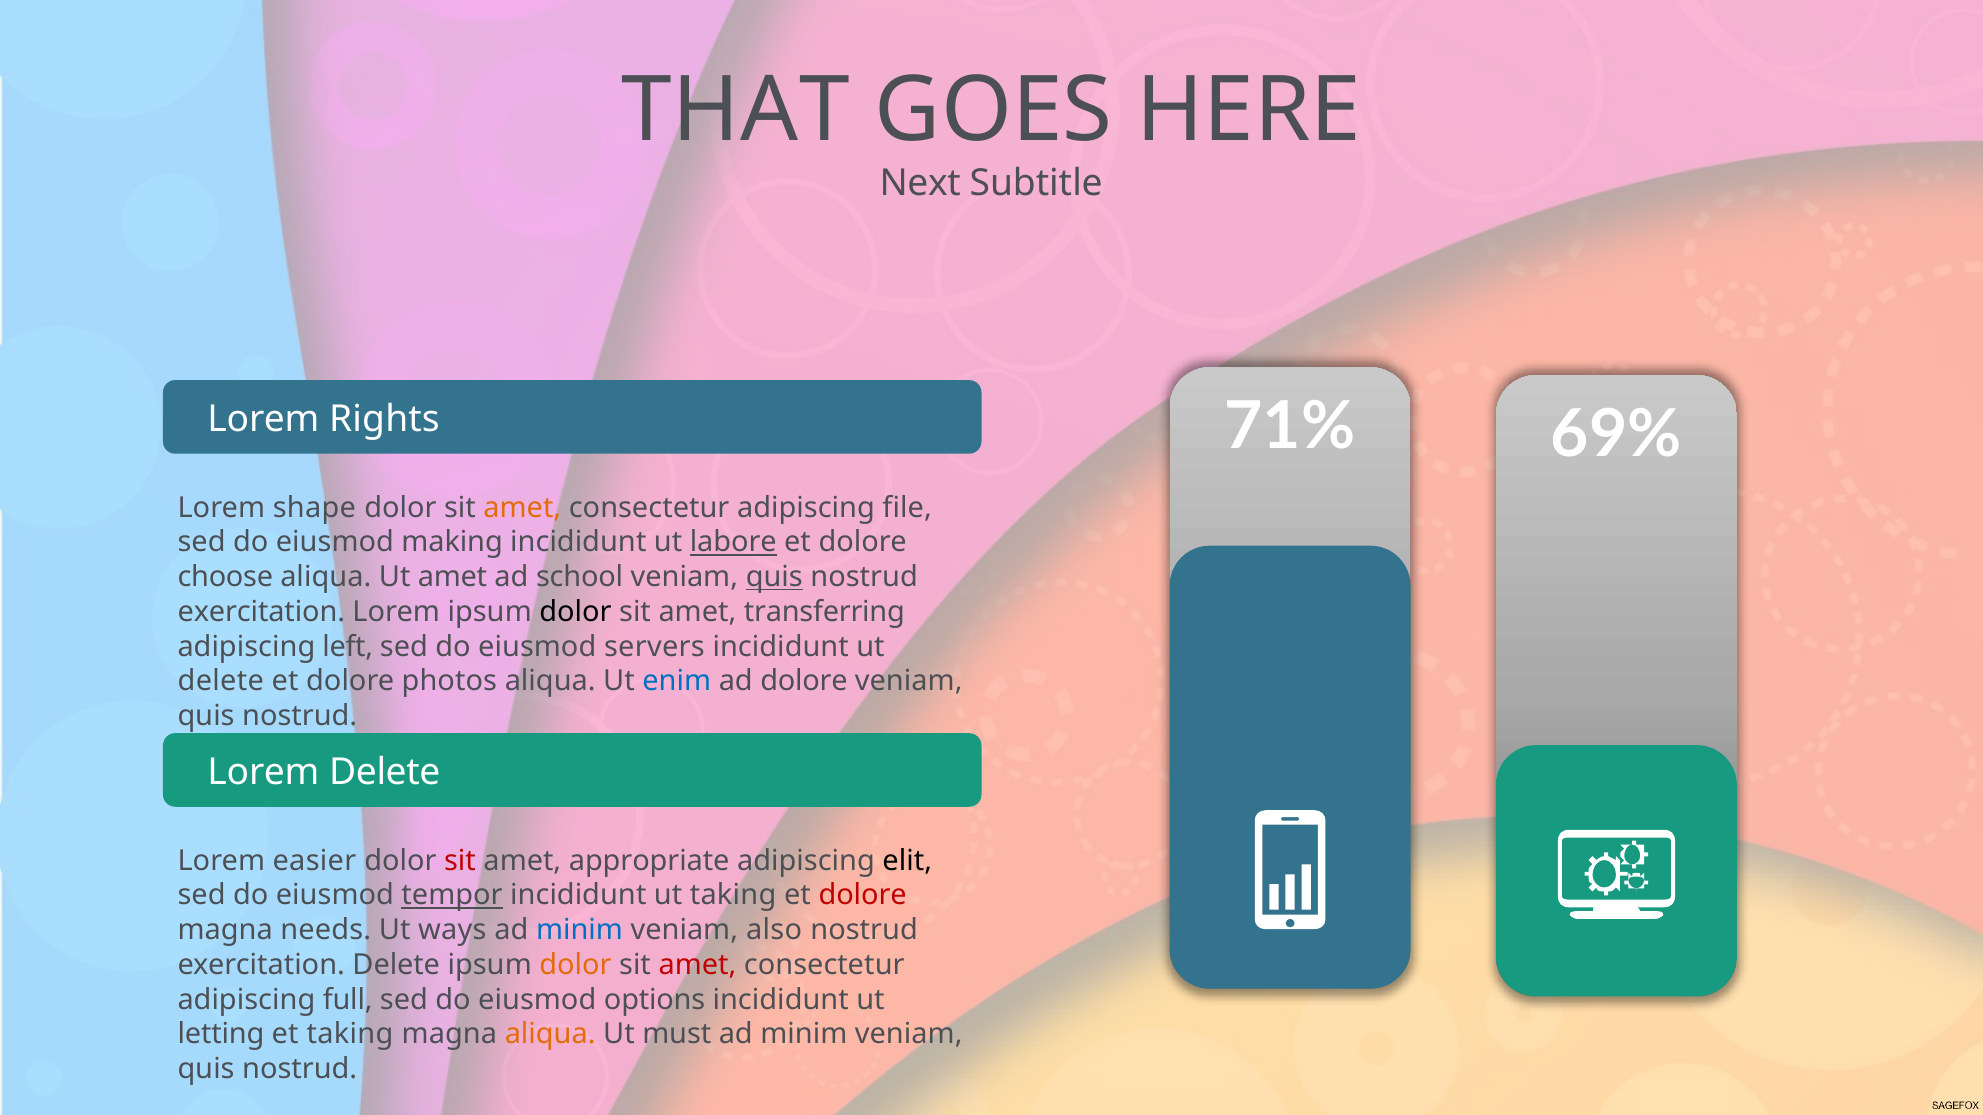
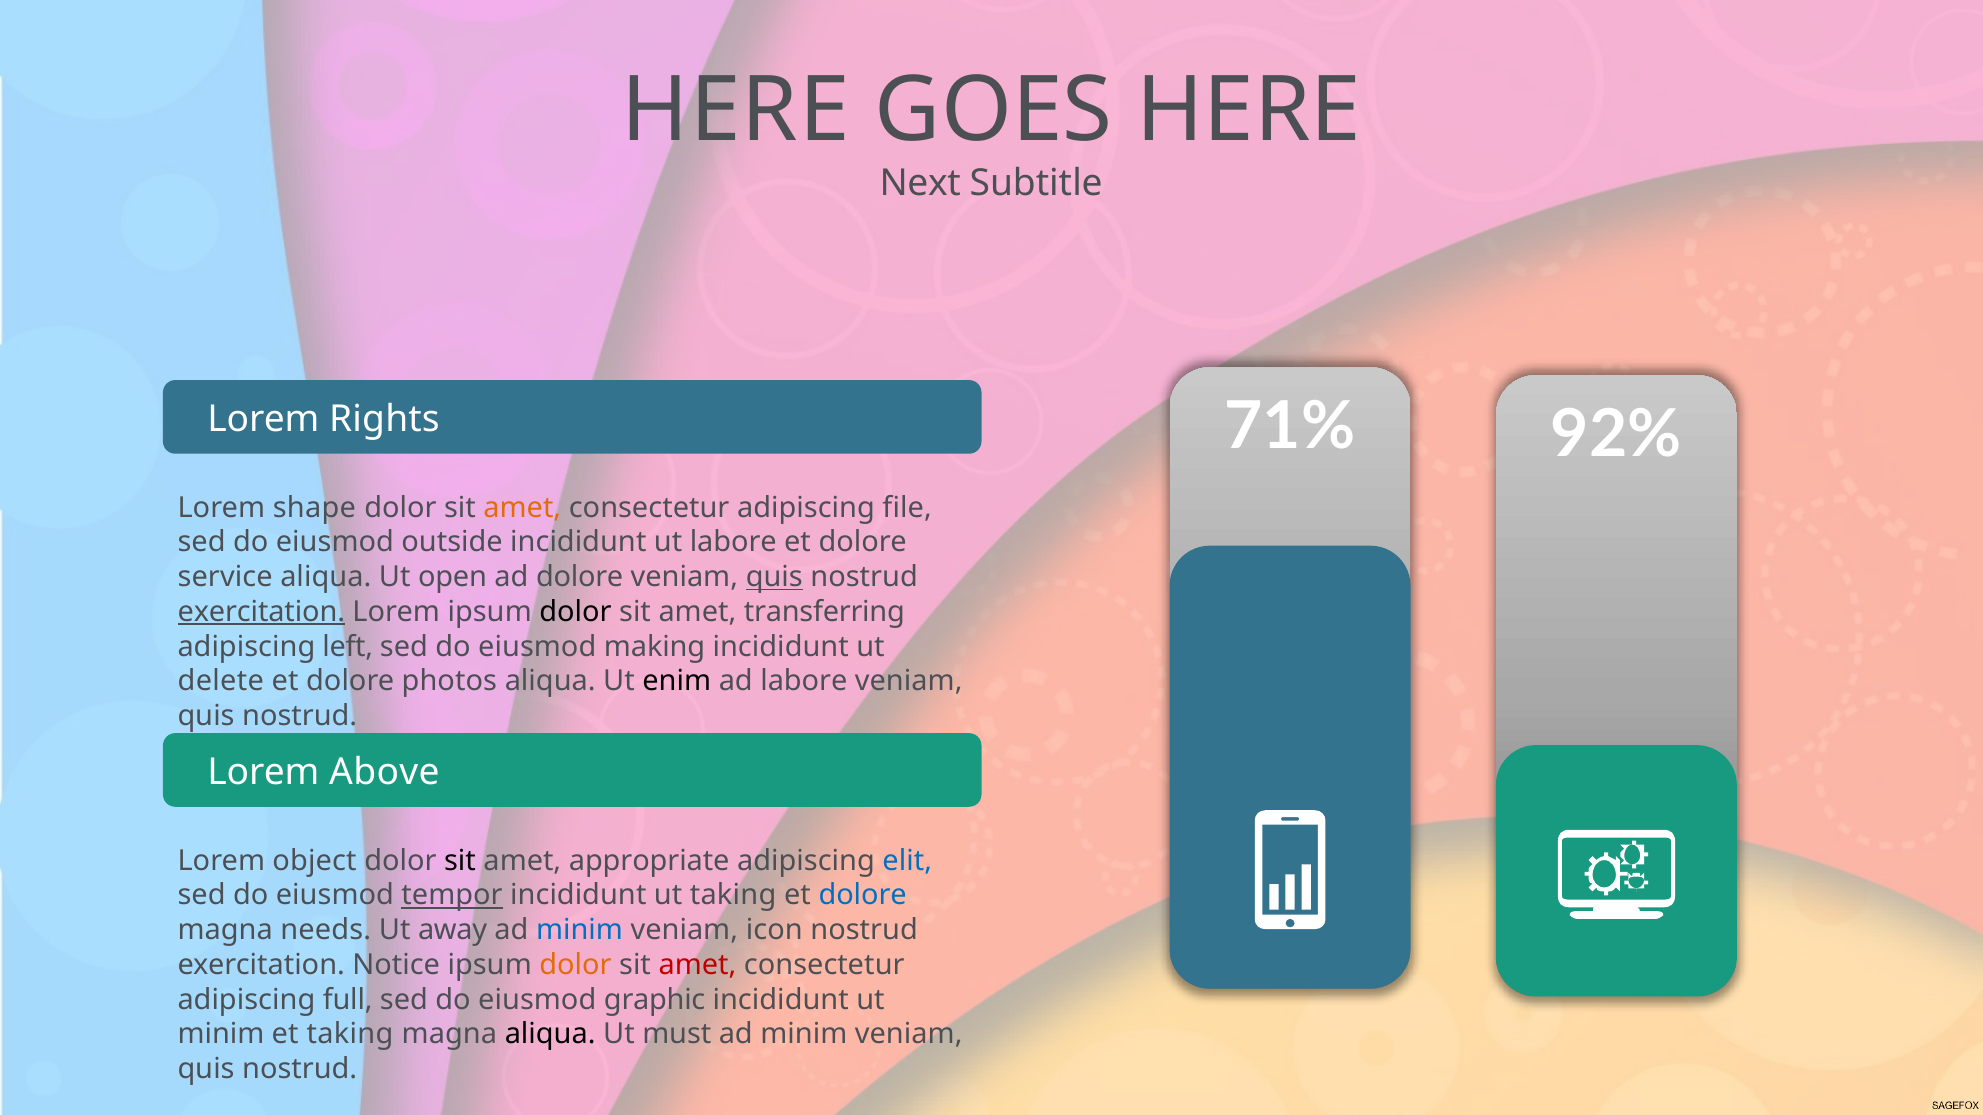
THAT: THAT -> HERE (736, 110)
69%: 69% -> 92% (1616, 435)
making: making -> outside (452, 543)
labore underline: present -> none (733, 543)
choose: choose -> service (225, 577)
Ut amet: amet -> open (453, 577)
ad school: school -> dolore (580, 577)
exercitation underline: none -> present (261, 612)
servers: servers -> making (655, 647)
enim colour: blue -> black (677, 681)
ad dolore: dolore -> labore (804, 681)
Lorem Delete: Delete -> Above (384, 772)
easier: easier -> object (314, 861)
sit colour: red -> black (460, 861)
elit colour: black -> blue (907, 861)
dolore colour: red -> blue (863, 896)
ways: ways -> away (453, 930)
also: also -> icon (774, 930)
exercitation Delete: Delete -> Notice (396, 965)
options: options -> graphic (655, 1000)
letting: letting -> minim (221, 1035)
aliqua colour: orange -> black (550, 1035)
